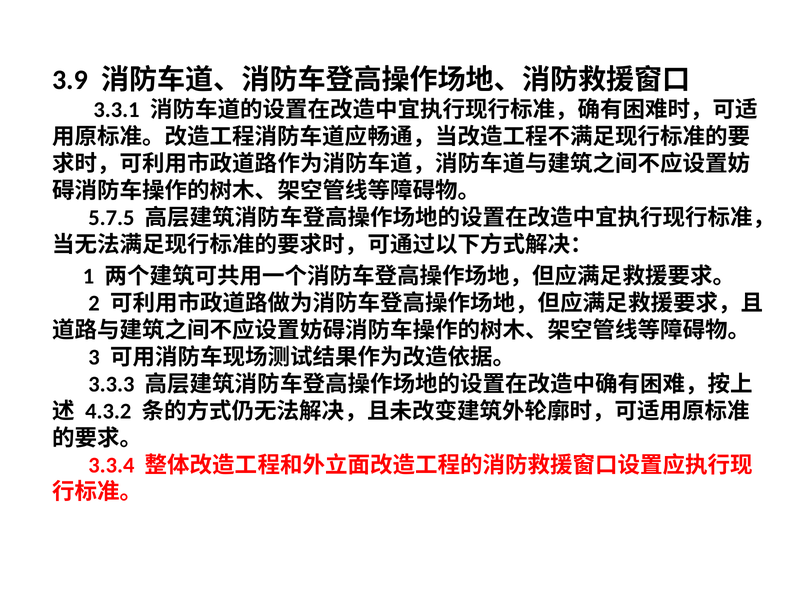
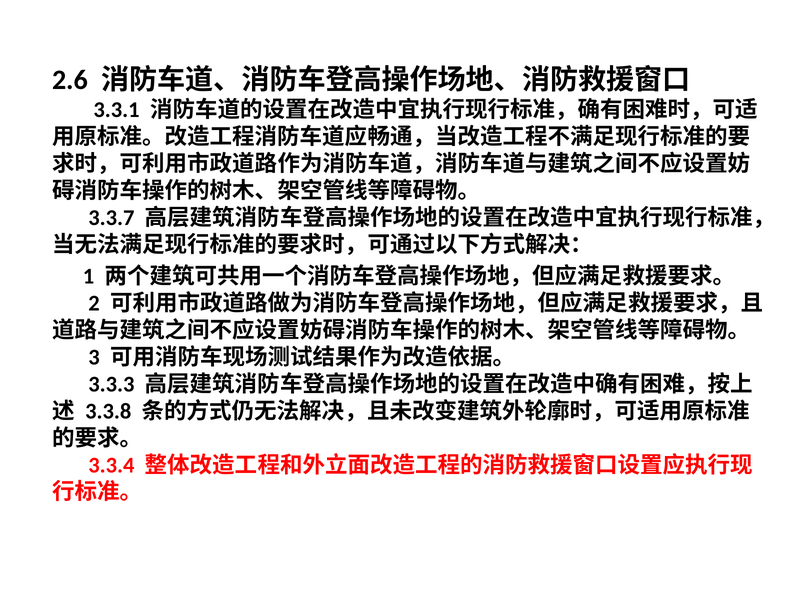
3.9: 3.9 -> 2.6 (70, 80)
5.7.5: 5.7.5 -> 3.3.7 (111, 218)
4.3.2: 4.3.2 -> 3.3.8 (108, 411)
